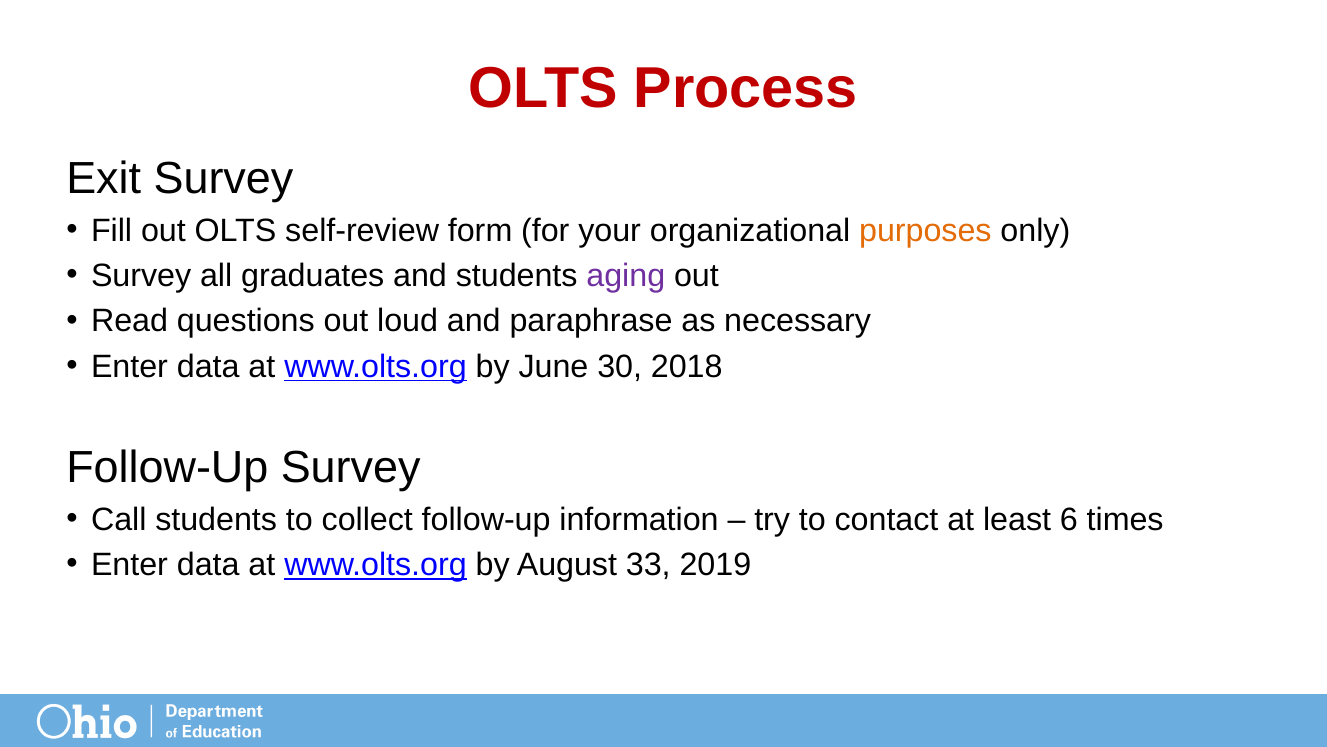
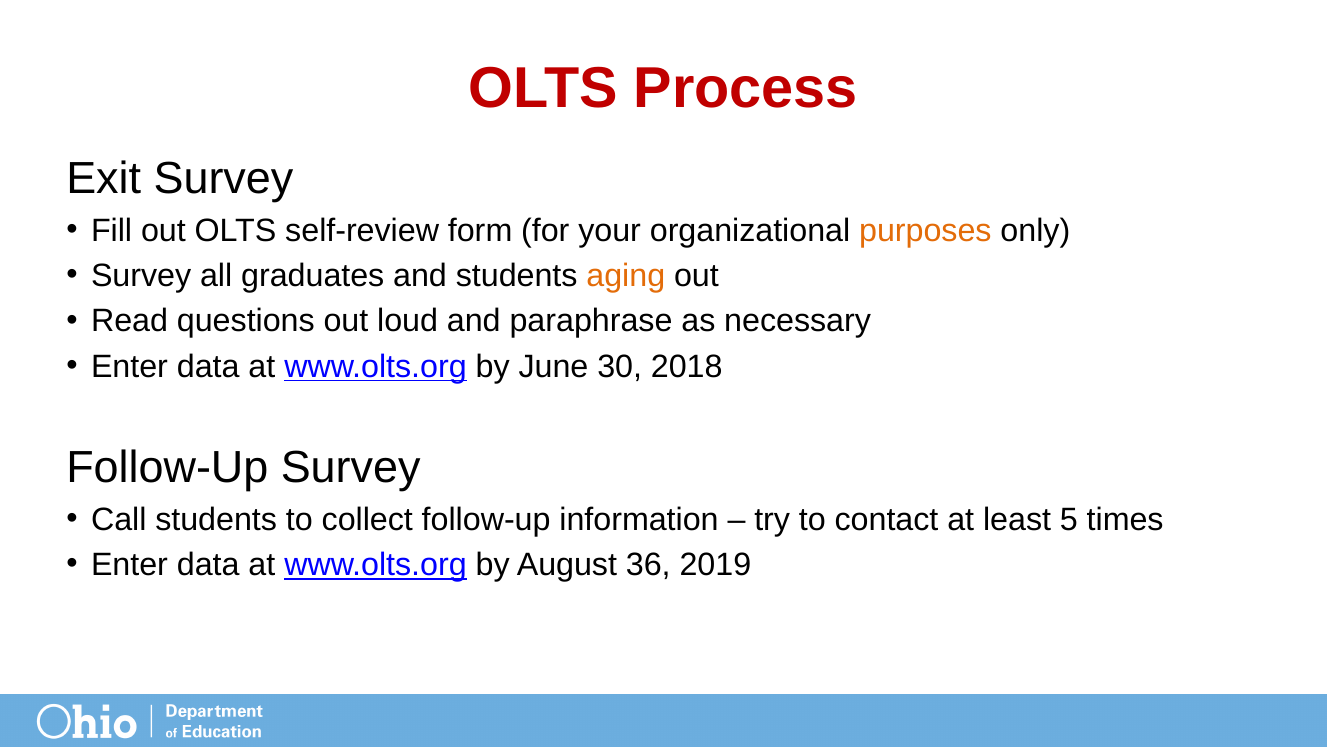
aging colour: purple -> orange (626, 276)
6: 6 -> 5 (1069, 519)
33: 33 -> 36 (648, 565)
